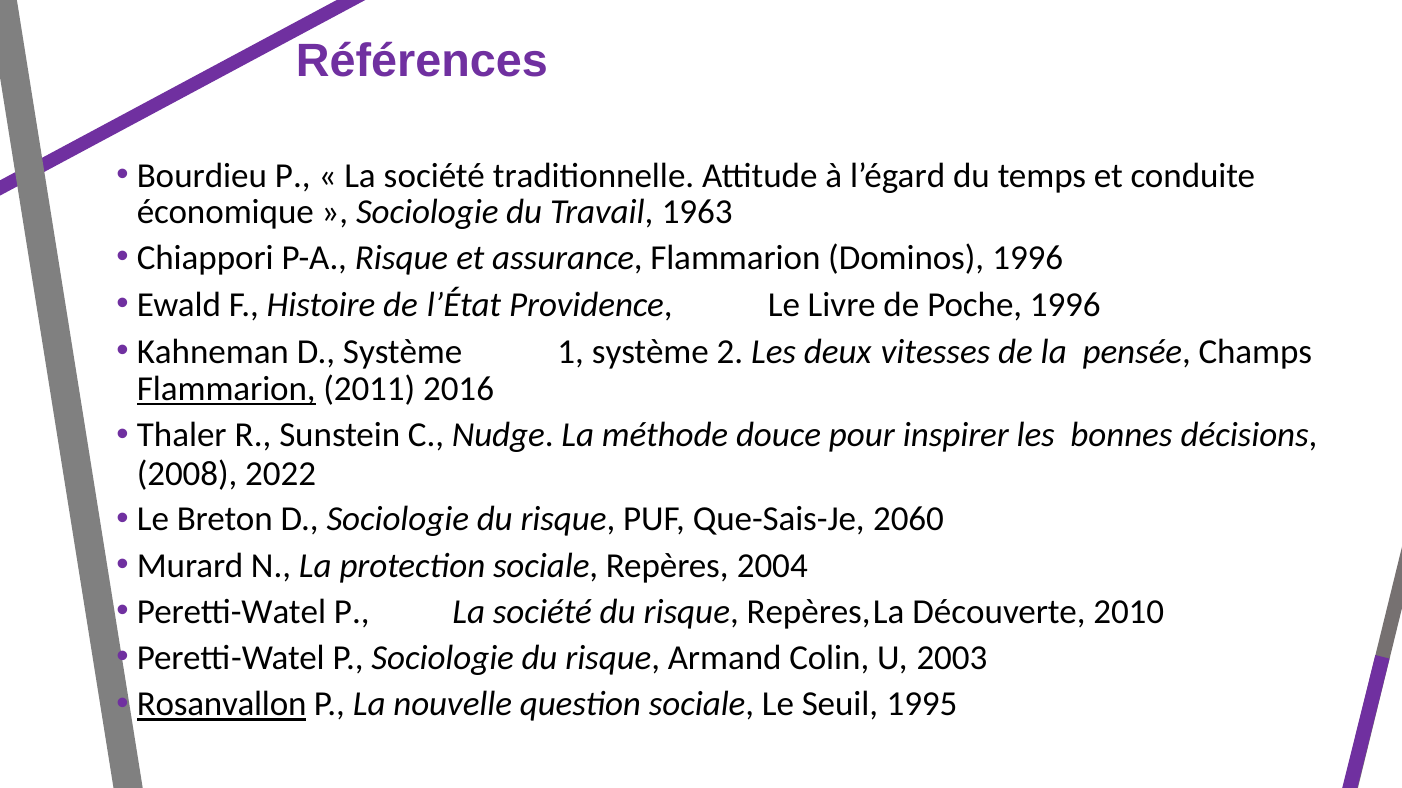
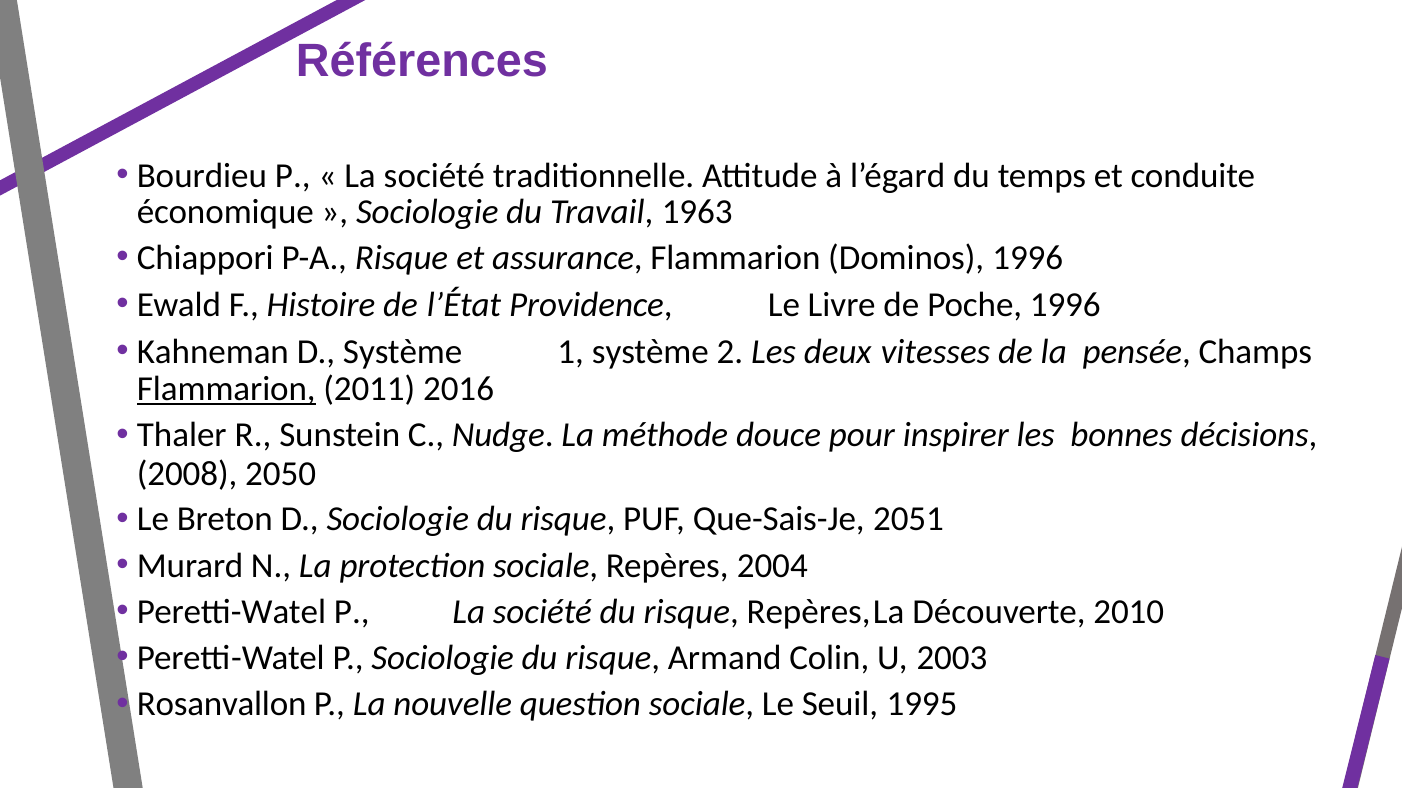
2022: 2022 -> 2050 (281, 474)
2060: 2060 -> 2051 (909, 520)
Rosanvallon underline: present -> none (222, 705)
